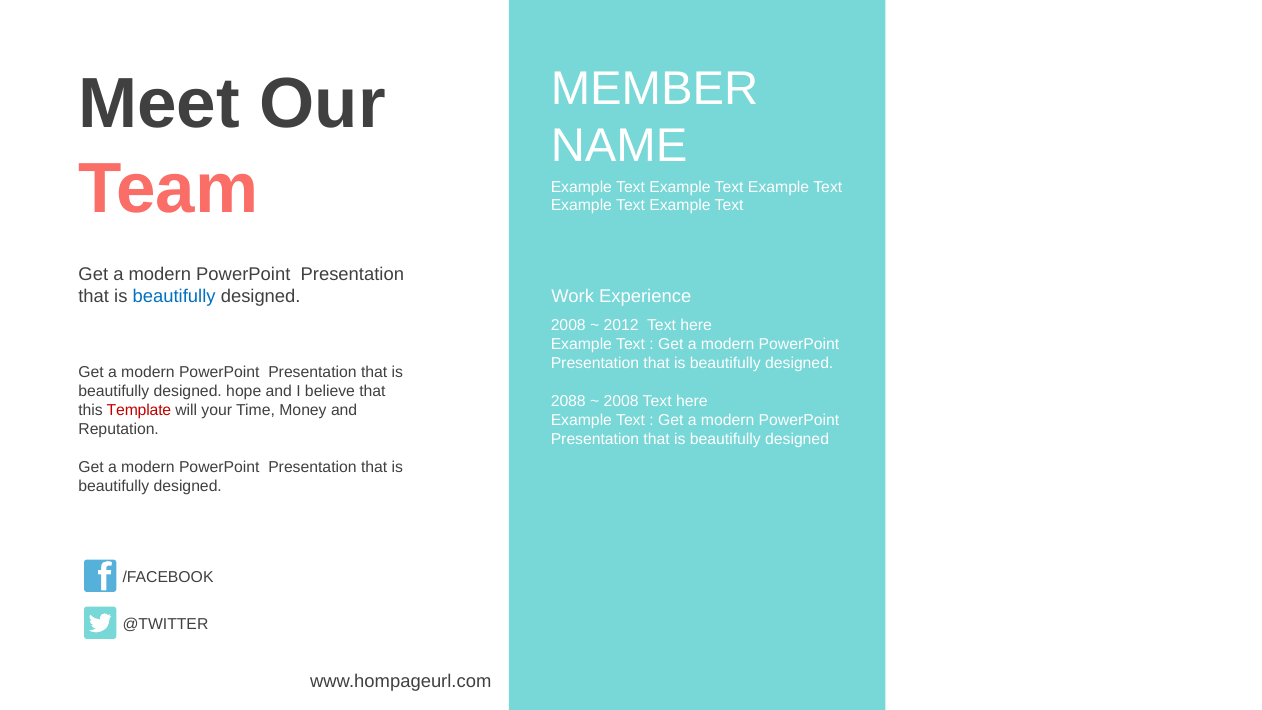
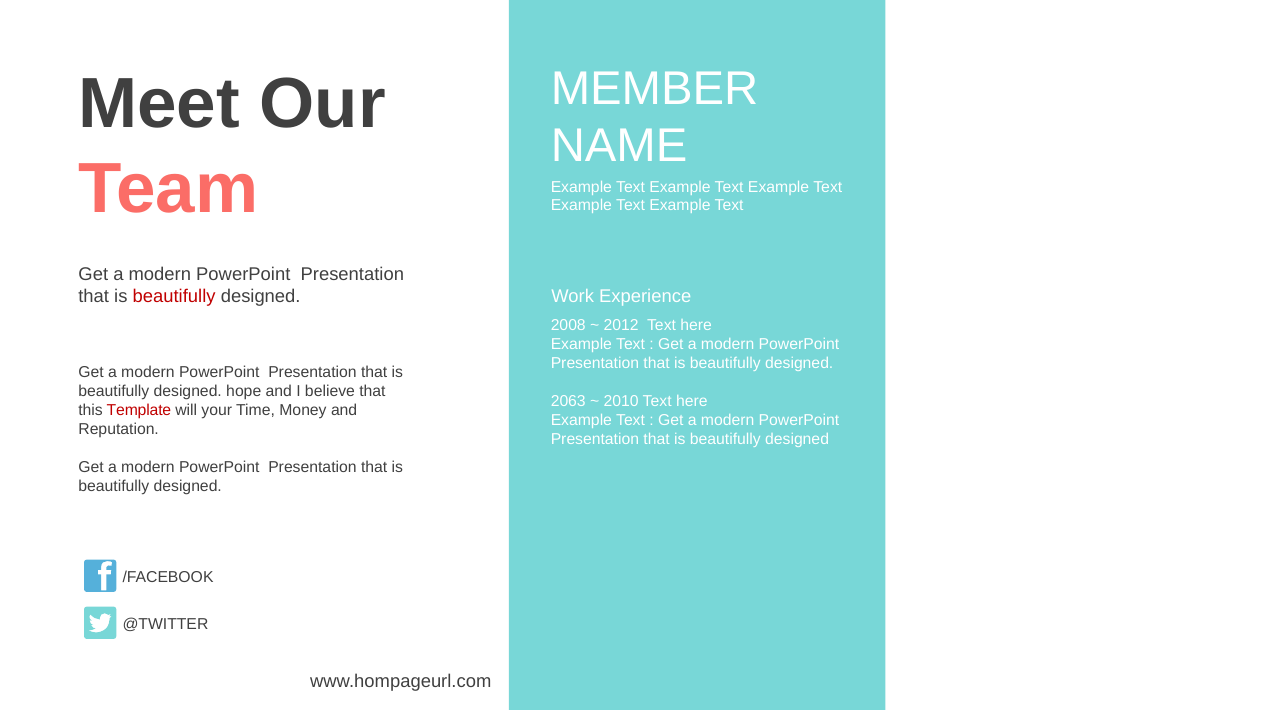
beautifully colour: blue -> red (174, 297)
2088: 2088 -> 2063 (568, 401)
2008: 2008 -> 2010 (621, 401)
